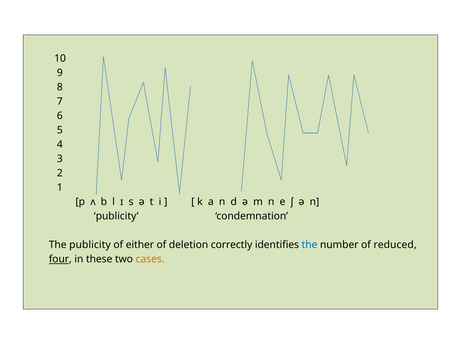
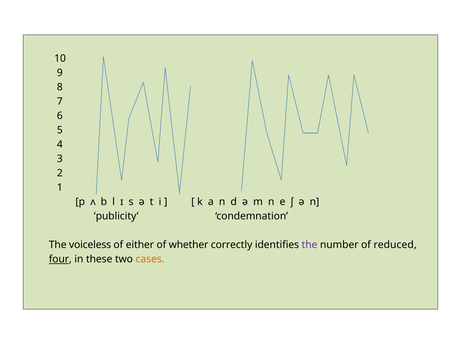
The publicity: publicity -> voiceless (90, 245)
deletion: deletion -> whether (189, 245)
the colour: blue -> purple (310, 245)
